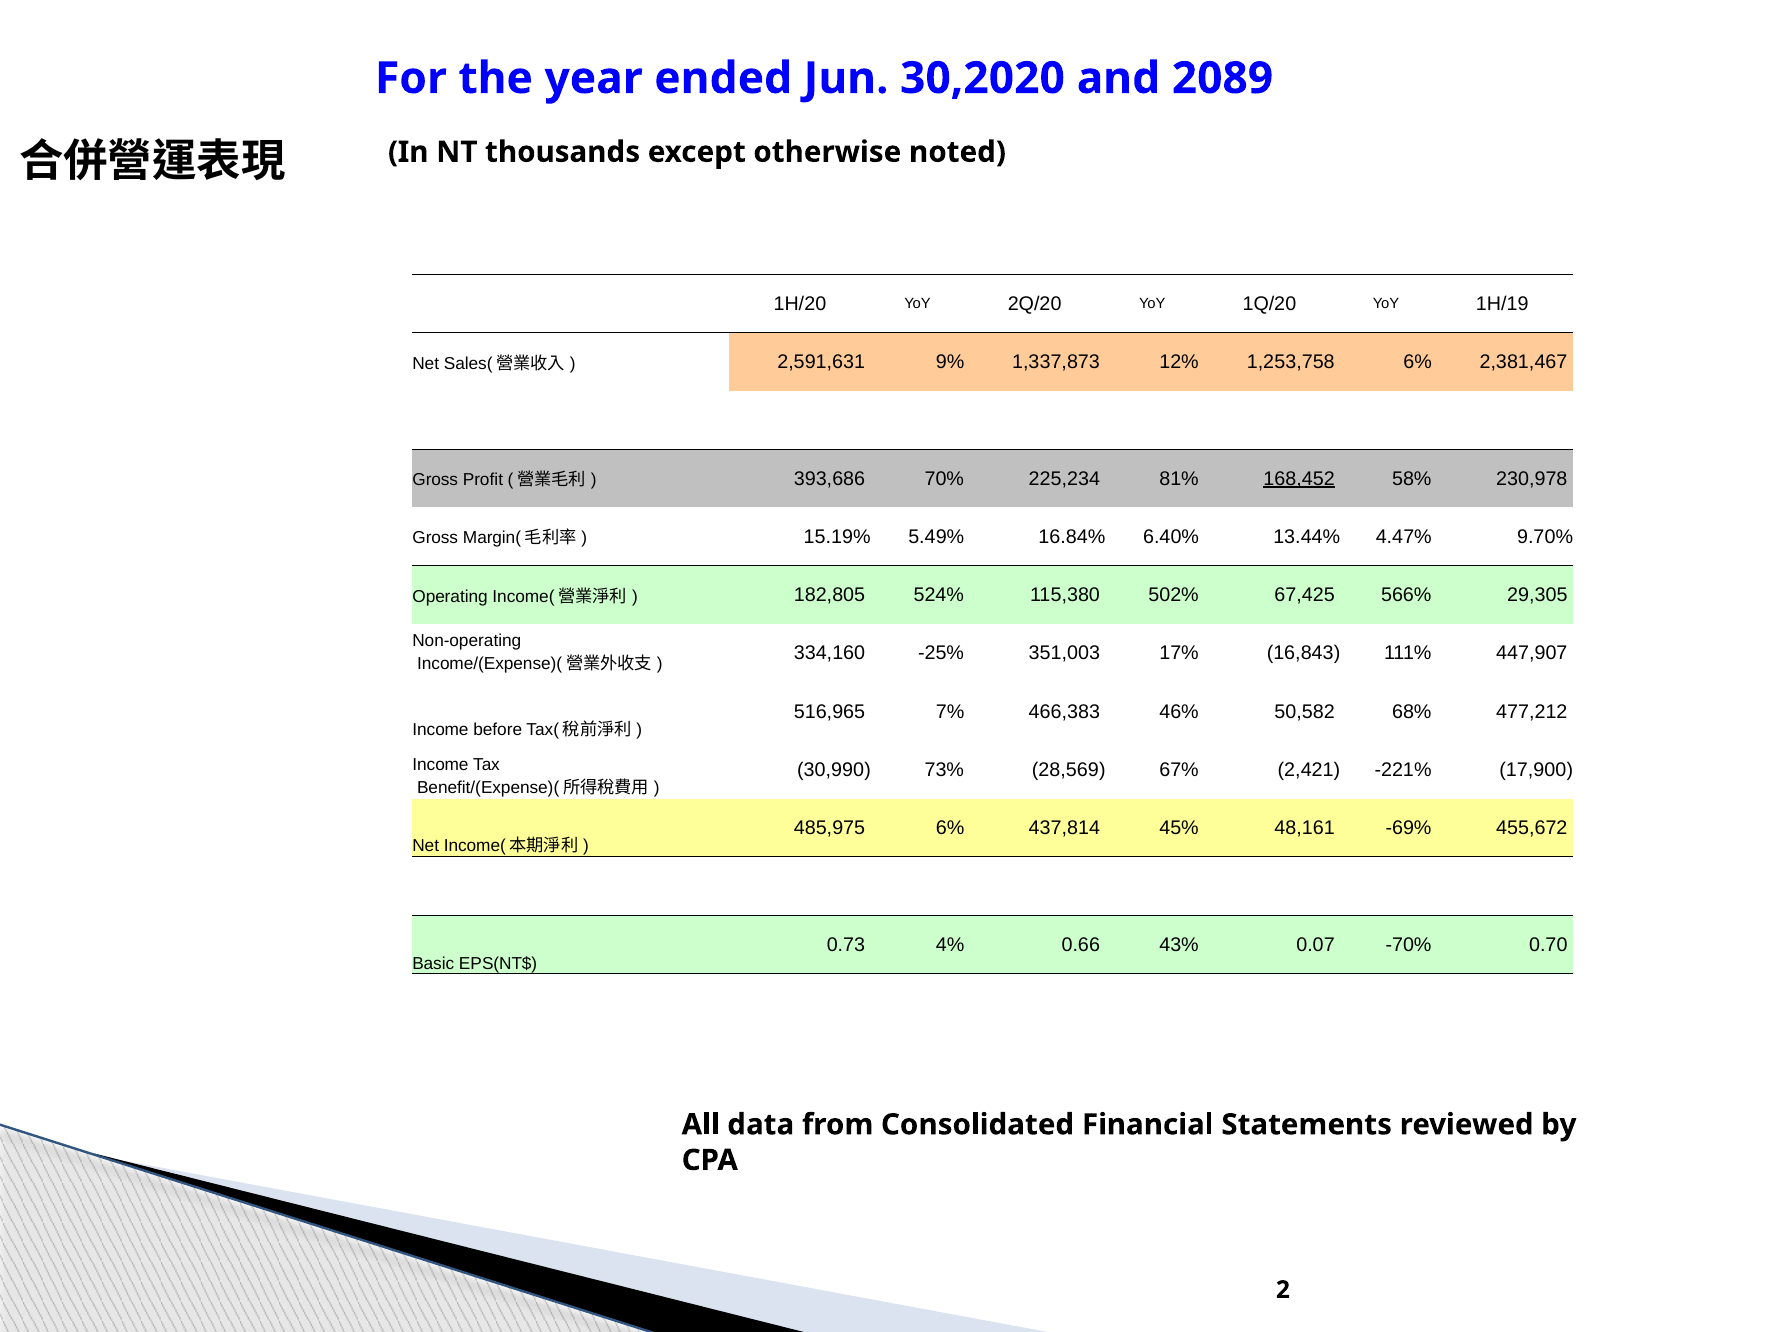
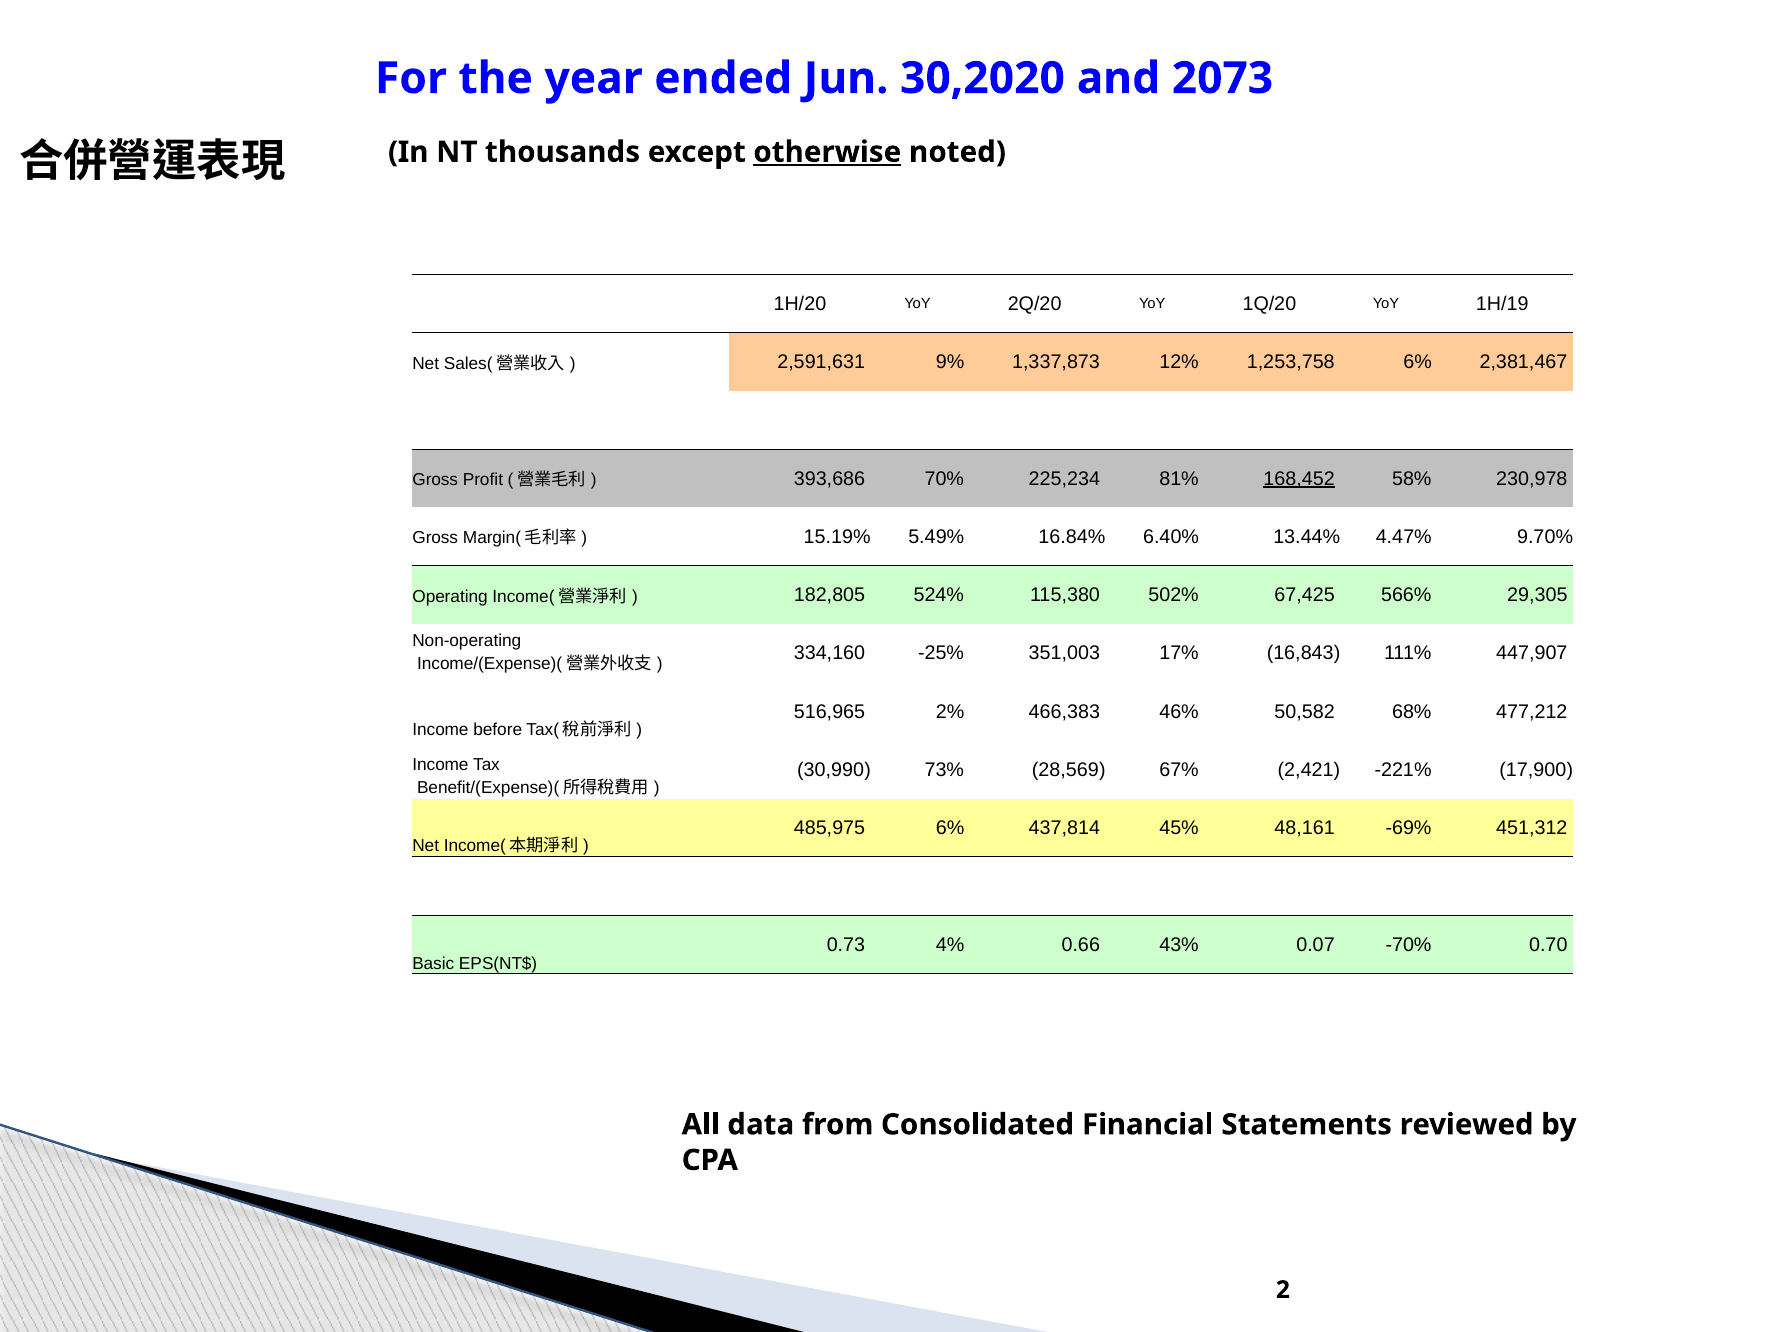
2089: 2089 -> 2073 (1222, 78)
otherwise underline: none -> present (827, 152)
7%: 7% -> 2% (950, 712)
455,672: 455,672 -> 451,312 (1532, 828)
